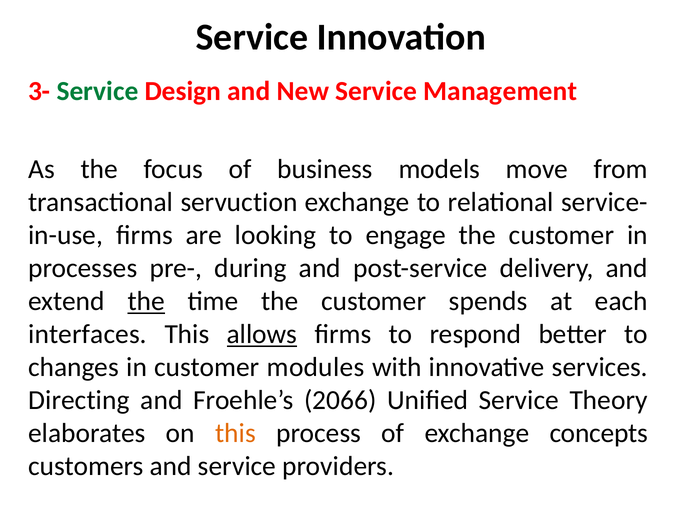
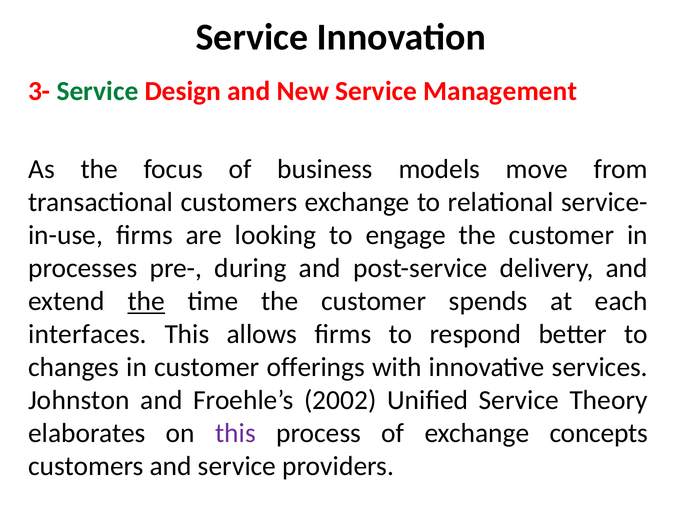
transactional servuction: servuction -> customers (239, 202)
allows underline: present -> none (262, 334)
modules: modules -> offerings (316, 367)
Directing: Directing -> Johnston (79, 400)
2066: 2066 -> 2002 (340, 400)
this colour: orange -> purple (235, 433)
